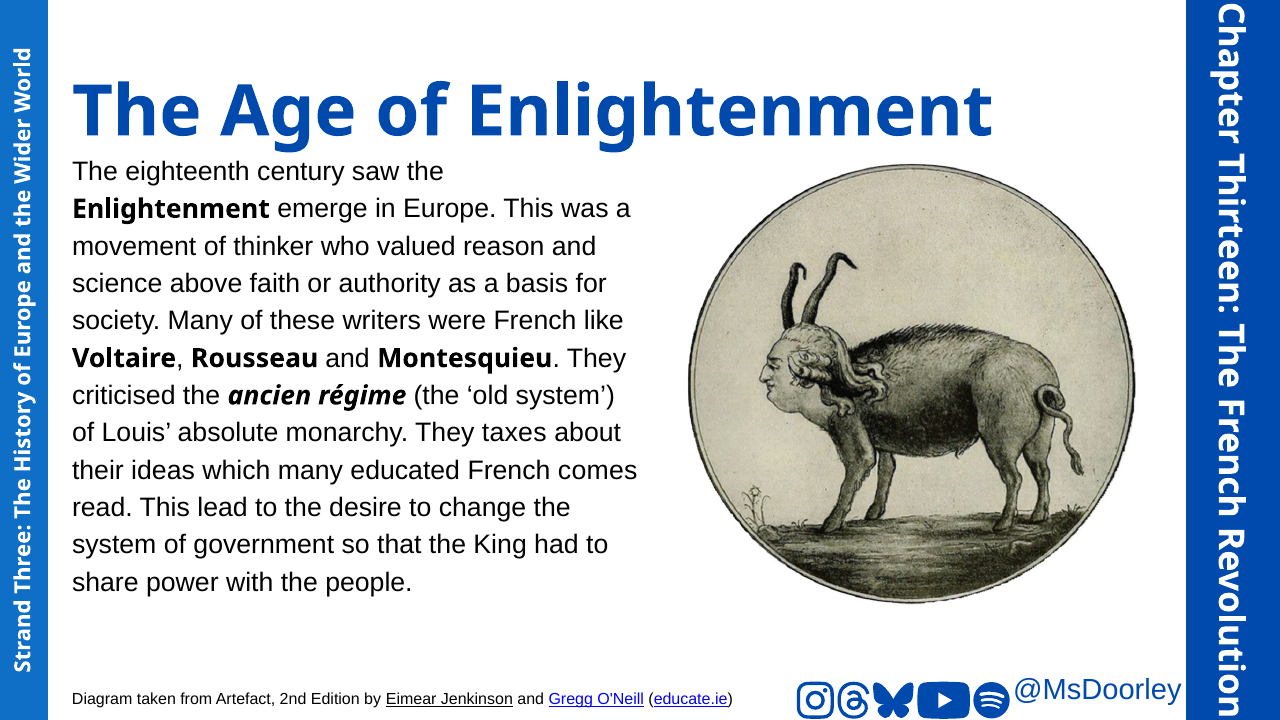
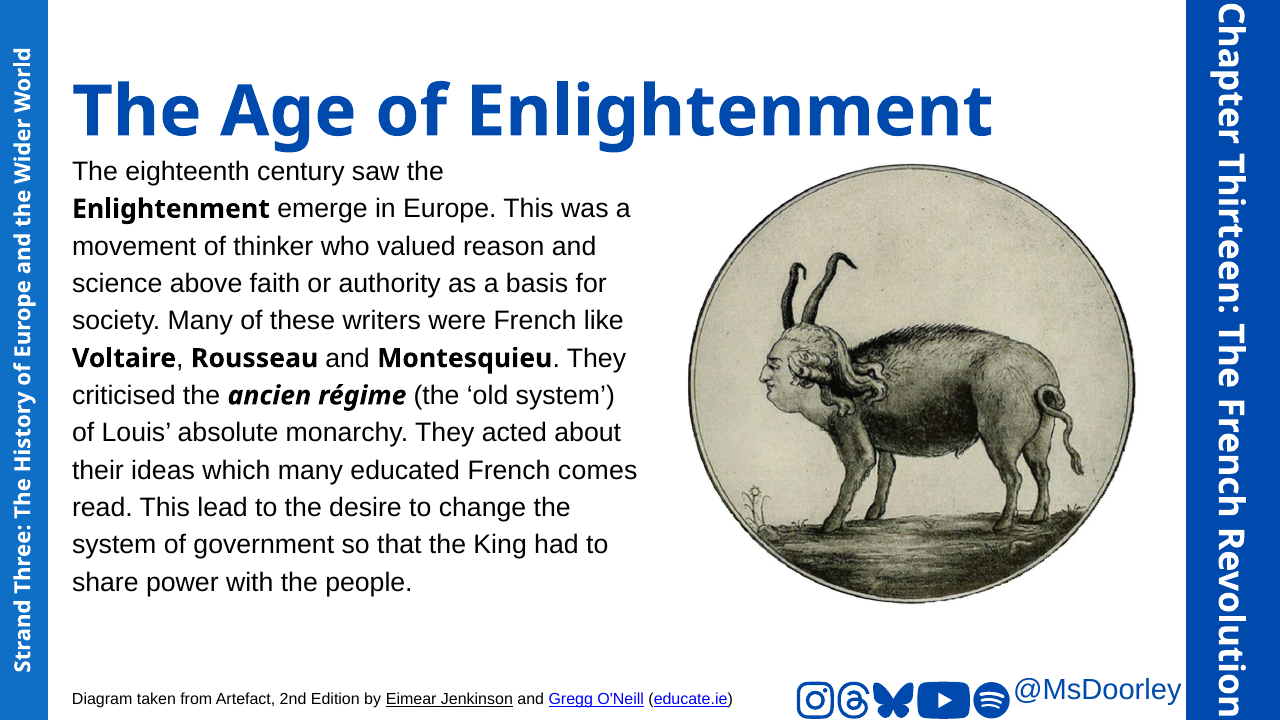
taxes: taxes -> acted (514, 433)
